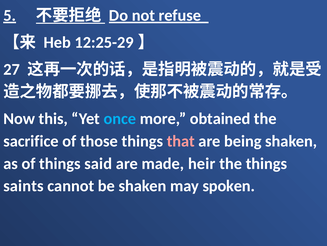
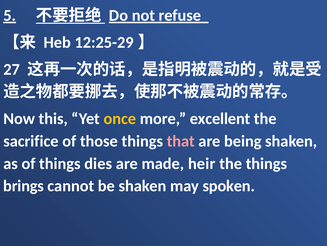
once colour: light blue -> yellow (120, 118)
obtained: obtained -> excellent (220, 118)
said: said -> dies (98, 163)
saints: saints -> brings (24, 186)
